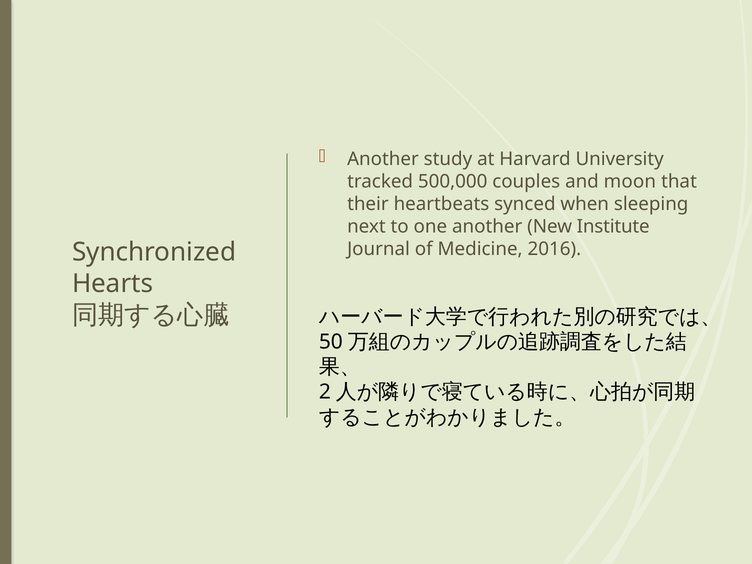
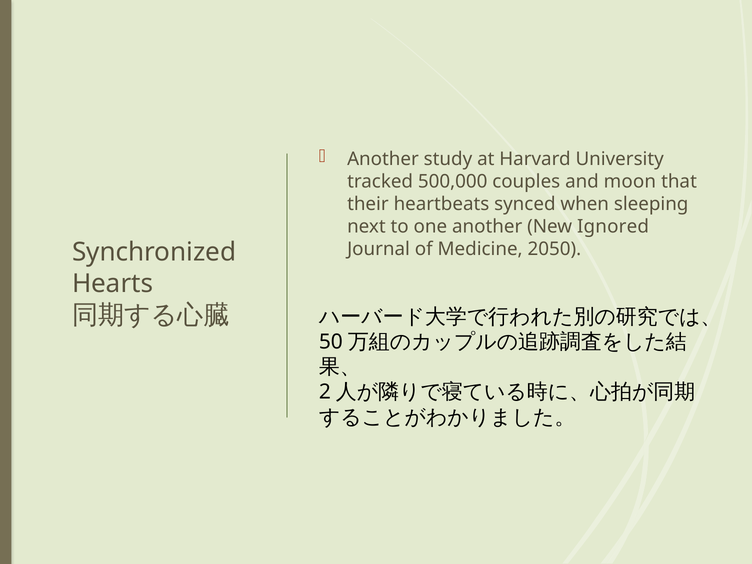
Institute: Institute -> Ignored (613, 227)
2016: 2016 -> 2050 (554, 249)
